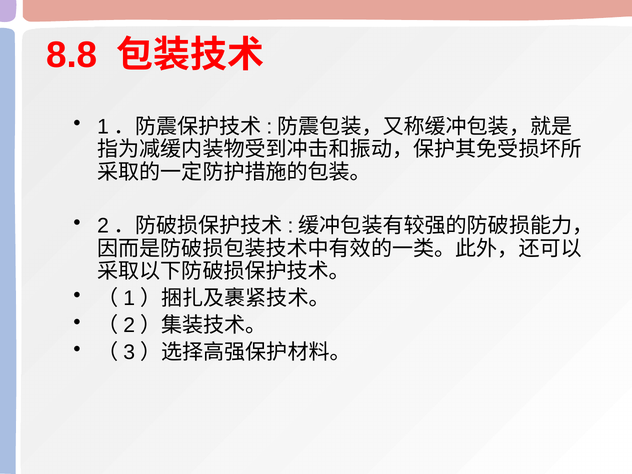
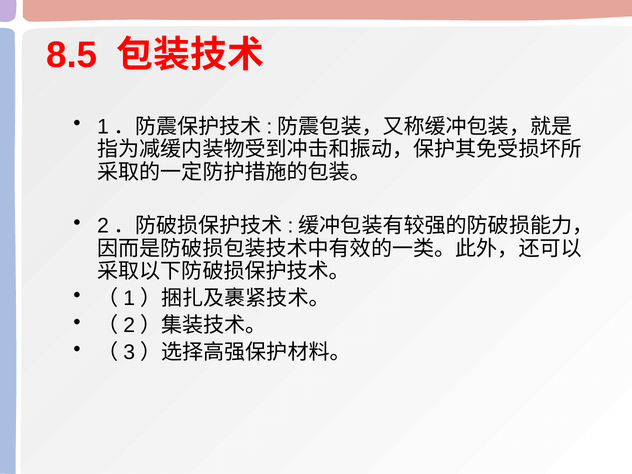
8.8: 8.8 -> 8.5 (72, 55)
